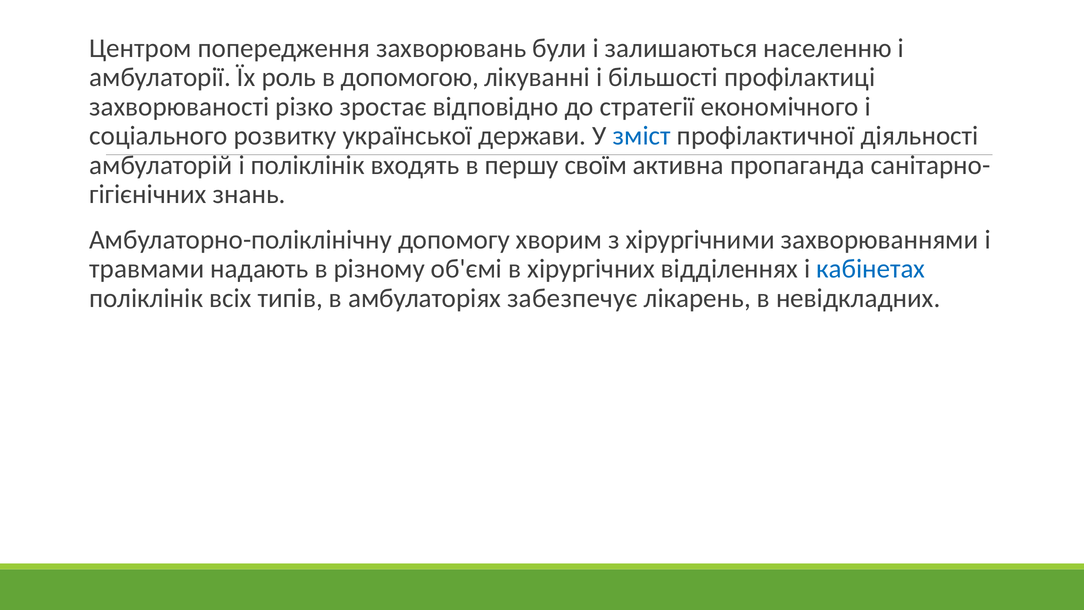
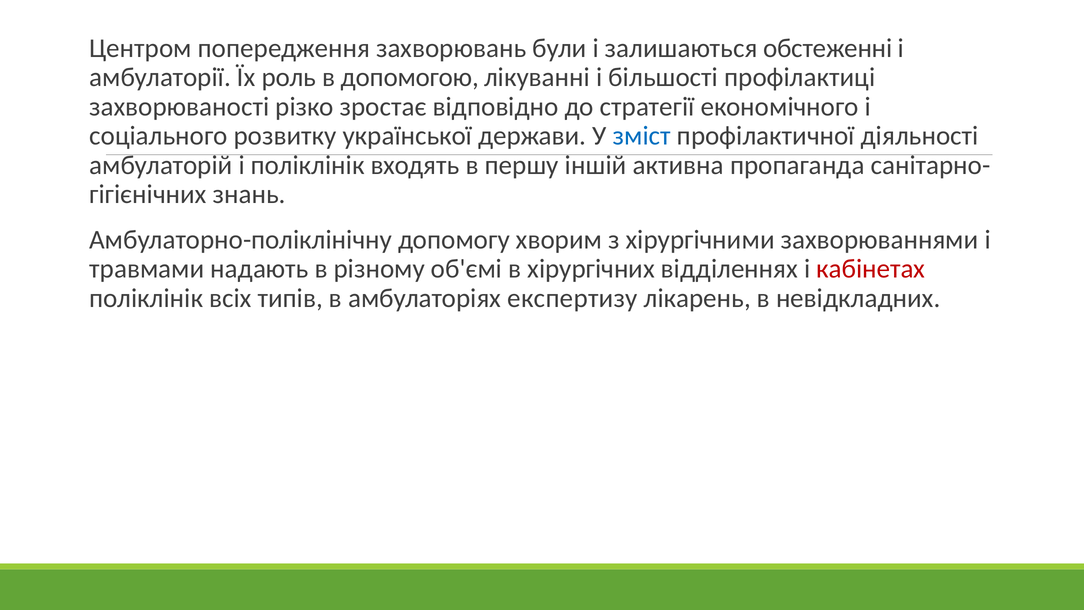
населенню: населенню -> обстеженні (828, 48)
своїм: своїм -> іншій (596, 165)
кабінетах colour: blue -> red (871, 269)
забезпечує: забезпечує -> експертизу (572, 298)
